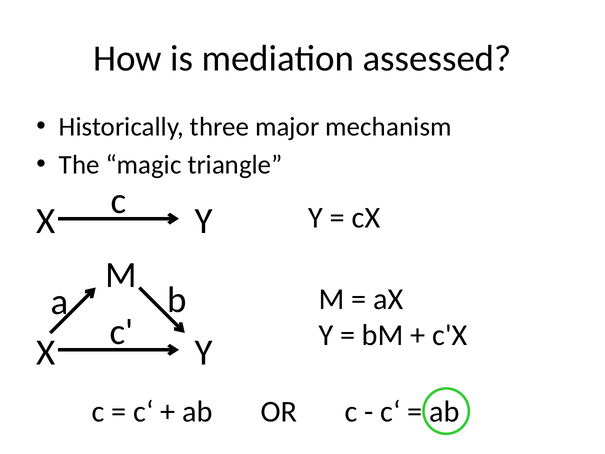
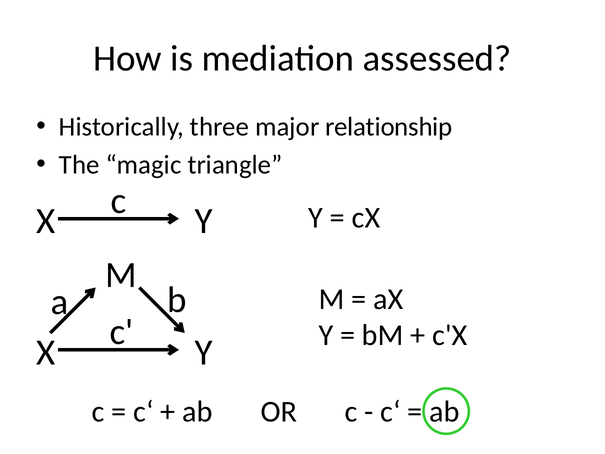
mechanism: mechanism -> relationship (389, 127)
